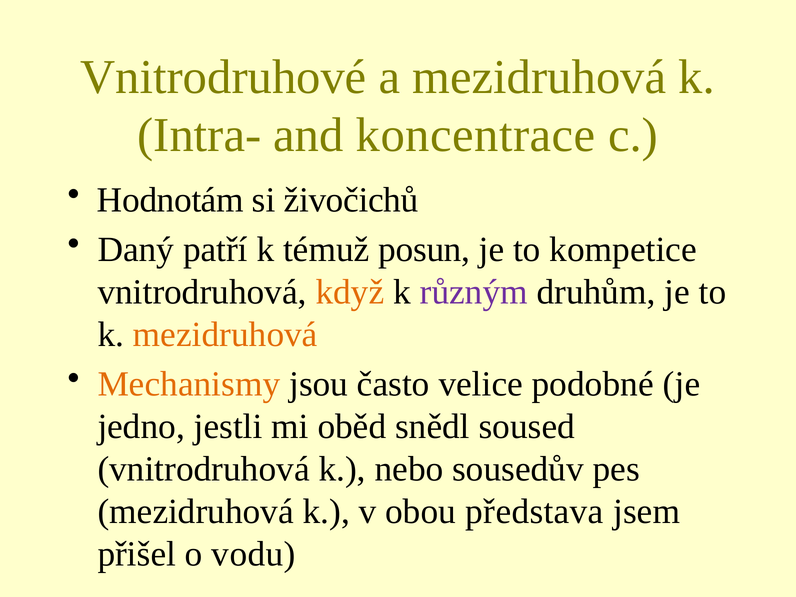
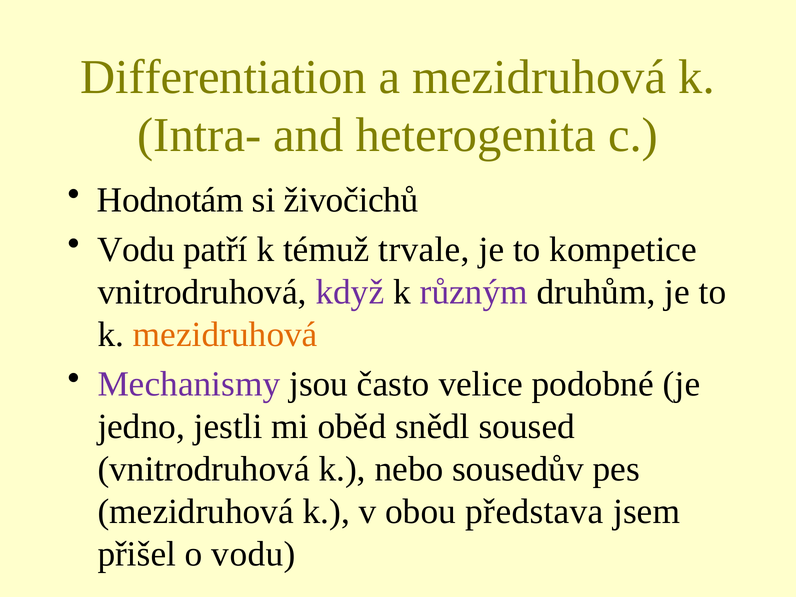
Vnitrodruhové: Vnitrodruhové -> Differentiation (223, 77)
koncentrace: koncentrace -> heterogenita (476, 135)
Daný: Daný -> Vodu (136, 250)
posun: posun -> trvale (424, 250)
když colour: orange -> purple (350, 292)
Mechanismy colour: orange -> purple (189, 384)
